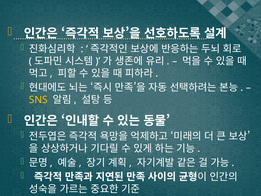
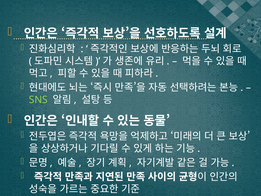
SNS colour: yellow -> light green (38, 100)
